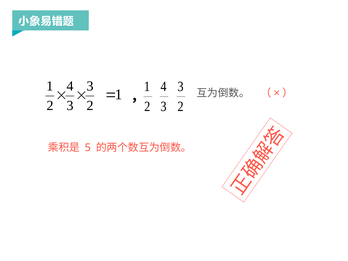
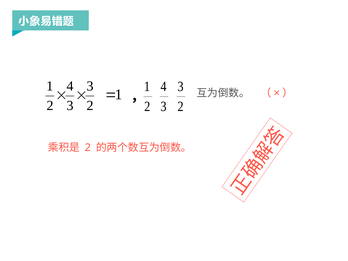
5: 5 -> 2 (88, 148)
